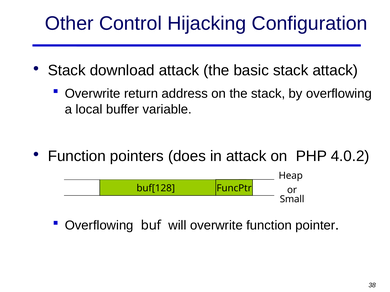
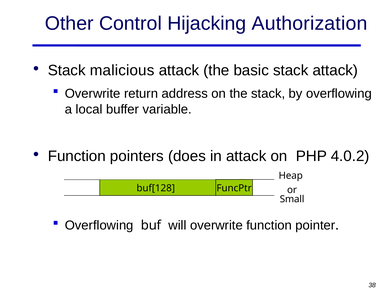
Configuration: Configuration -> Authorization (310, 23)
download: download -> malicious (122, 71)
